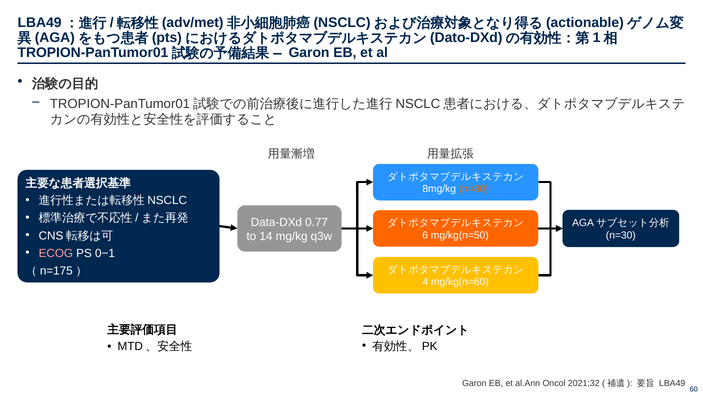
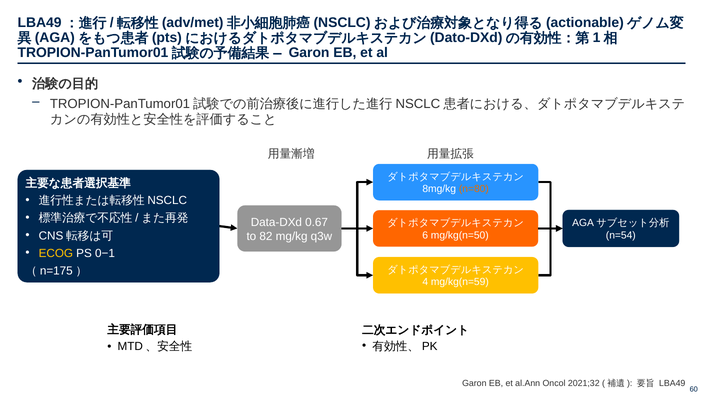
0.77: 0.77 -> 0.67 (317, 222)
n=30: n=30 -> n=54 (621, 235)
14: 14 -> 82 (266, 236)
ECOG colour: pink -> yellow (56, 253)
mg/kg(n=60: mg/kg(n=60 -> mg/kg(n=59 (460, 282)
